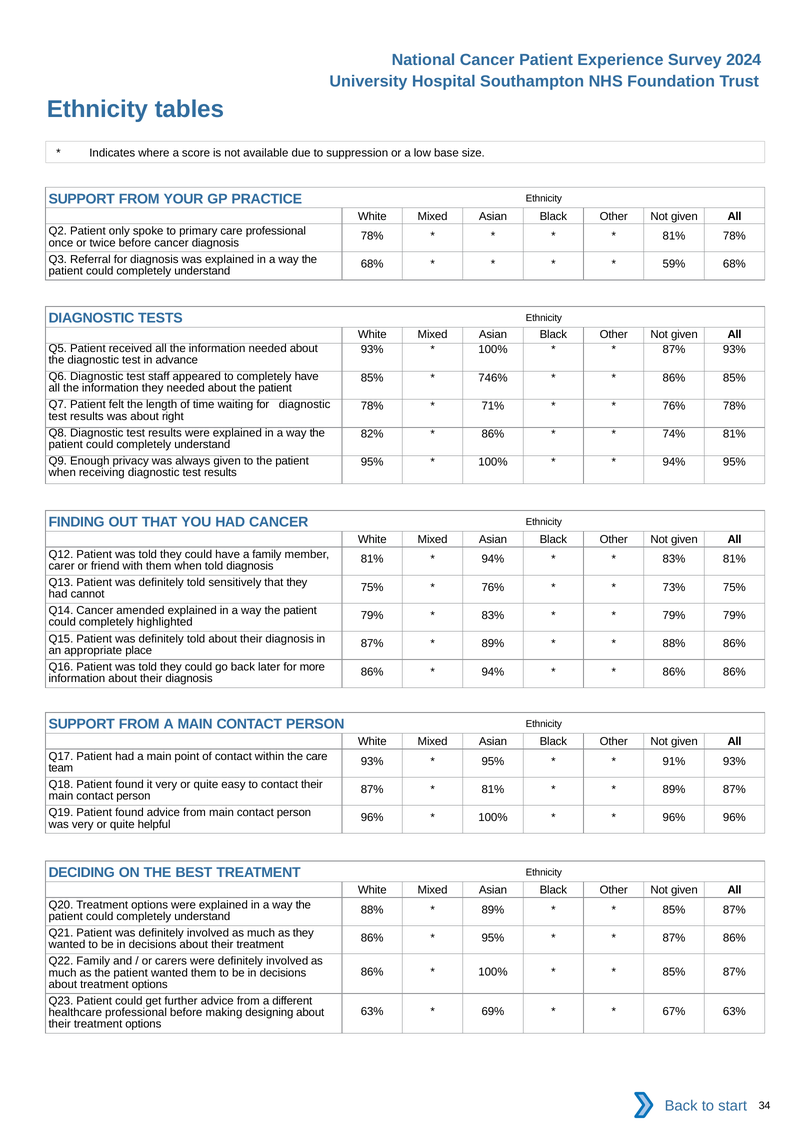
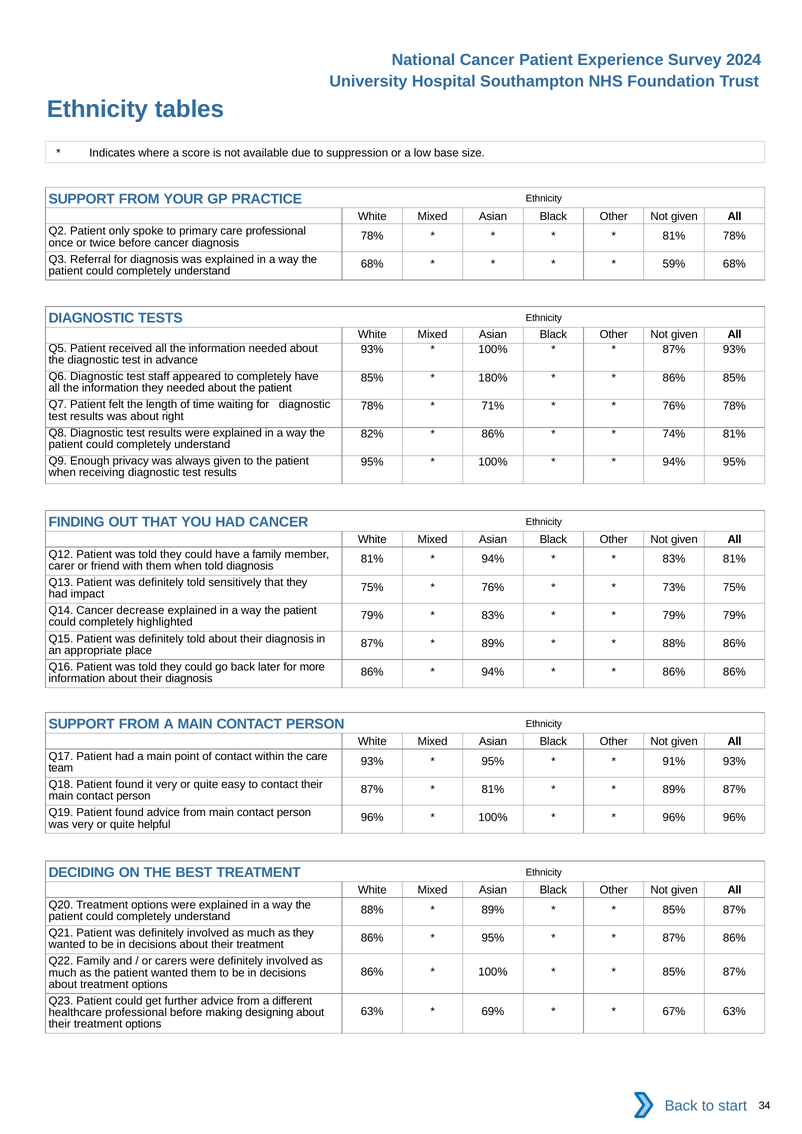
746%: 746% -> 180% (493, 378)
cannot: cannot -> impact (88, 595)
amended: amended -> decrease (140, 611)
